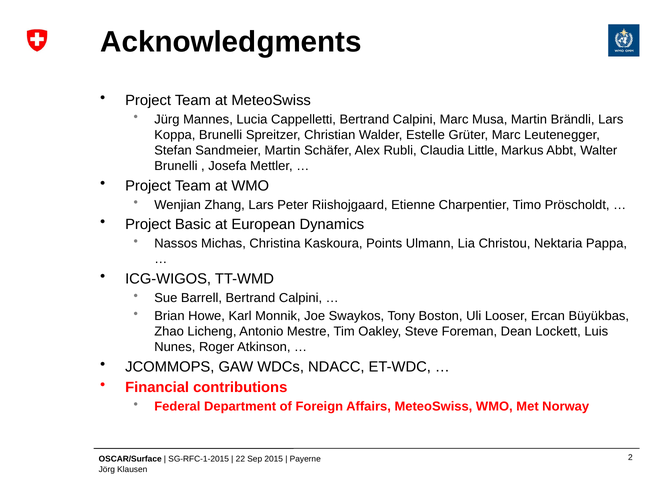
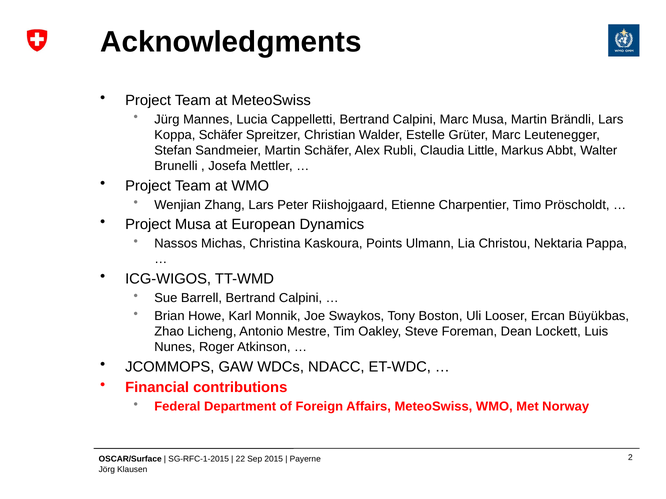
Koppa Brunelli: Brunelli -> Schäfer (221, 135)
Project Basic: Basic -> Musa (193, 225)
